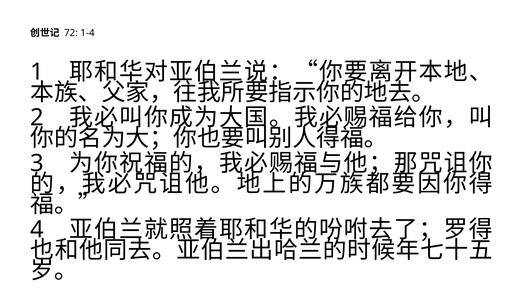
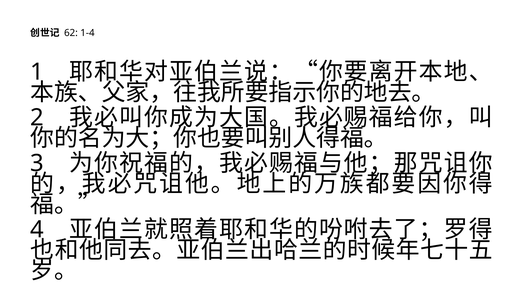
72: 72 -> 62 (71, 33)
